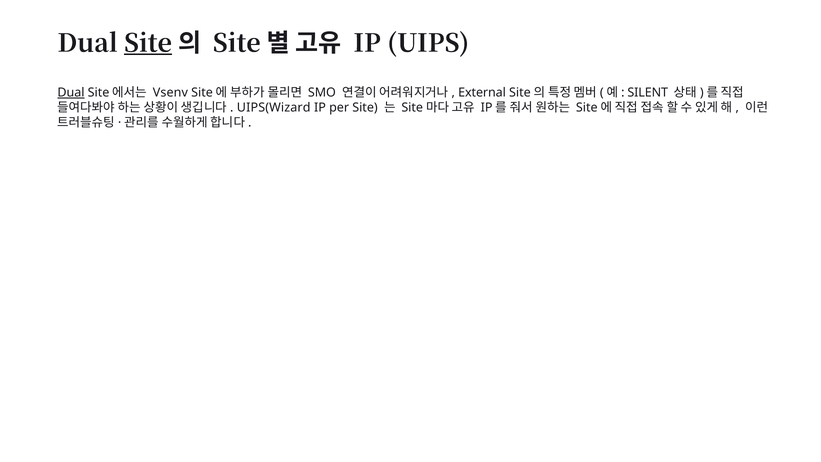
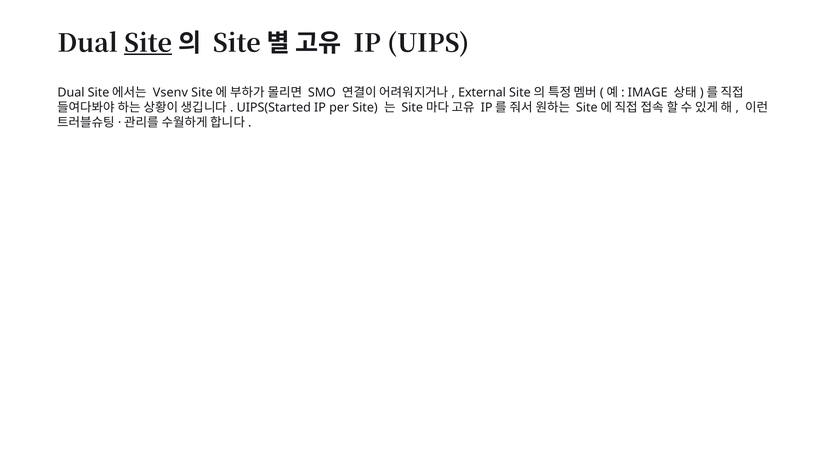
Dual underline: present -> none (71, 93)
SILENT: SILENT -> IMAGE (648, 93)
UIPS(Wizard: UIPS(Wizard -> UIPS(Started (274, 108)
